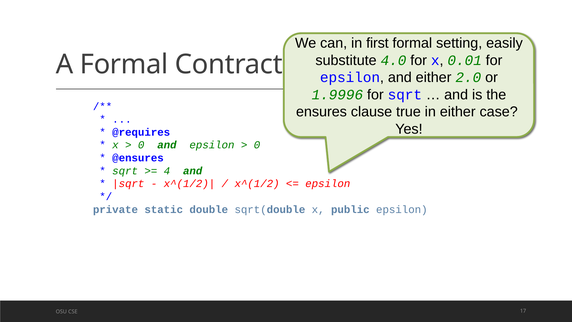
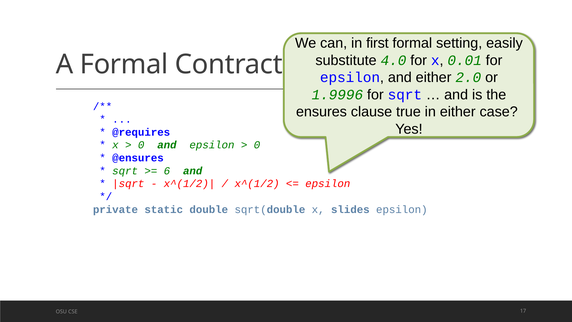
4: 4 -> 6 (167, 171)
public: public -> slides (350, 209)
